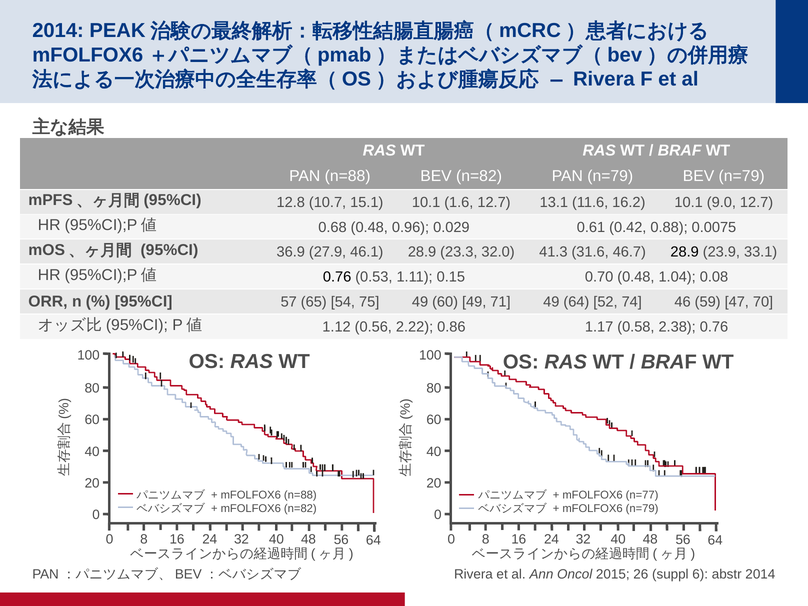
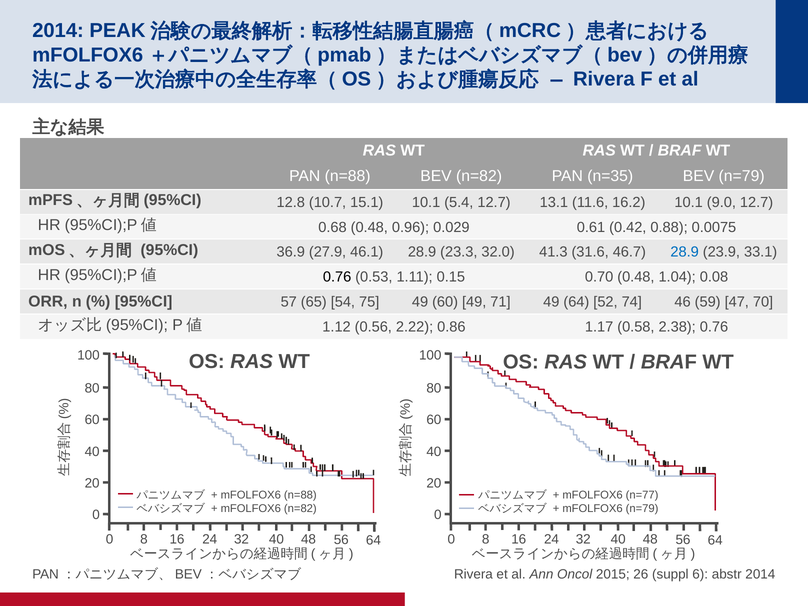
PAN n=79: n=79 -> n=35 (610, 176)
1.6: 1.6 -> 5.4 (459, 202)
28.9 colour: black -> blue (685, 252)
